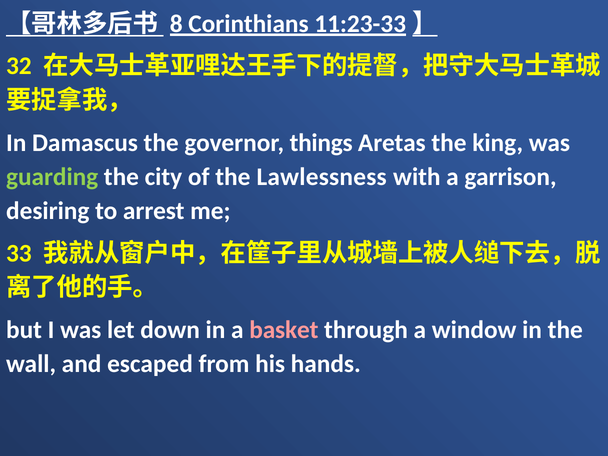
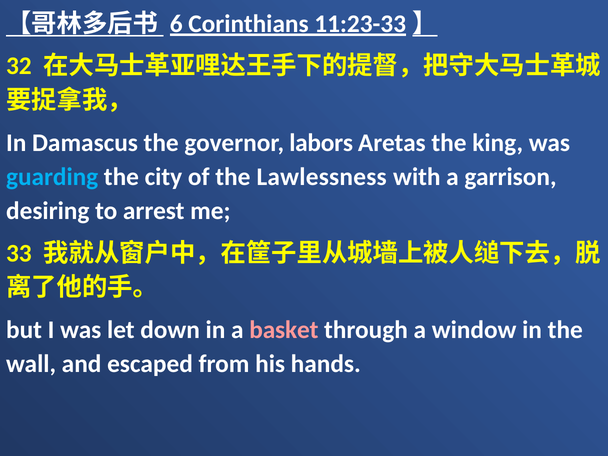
8: 8 -> 6 (176, 24)
things: things -> labors (321, 143)
guarding colour: light green -> light blue (52, 177)
